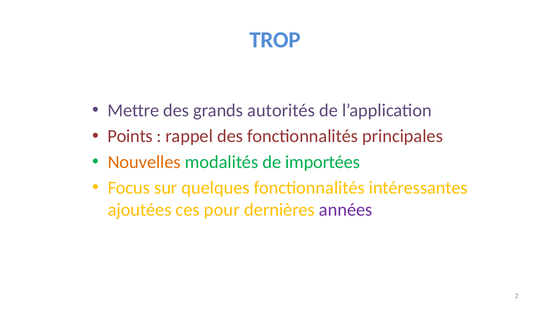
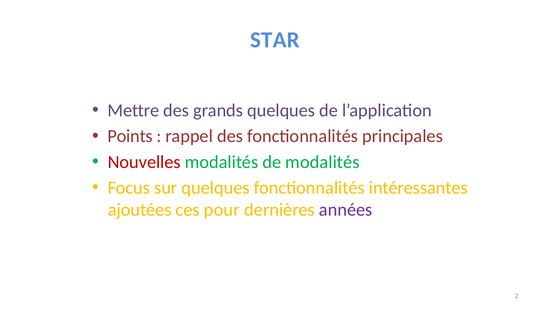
TROP: TROP -> STAR (275, 40)
grands autorités: autorités -> quelques (281, 110)
Nouvelles colour: orange -> red (144, 162)
de importées: importées -> modalités (322, 162)
